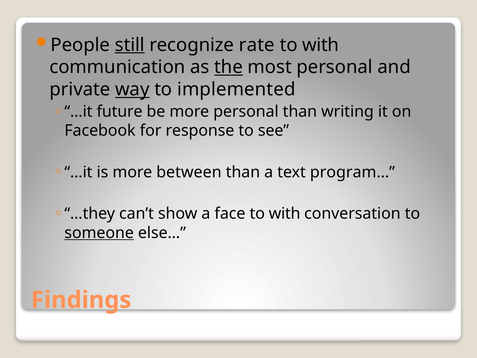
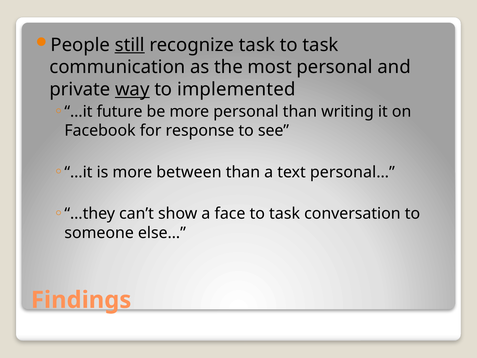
recognize rate: rate -> task (257, 45)
with: with -> task (321, 45)
the underline: present -> none (229, 67)
program…: program… -> personal… (352, 172)
face to with: with -> task (285, 214)
someone underline: present -> none (99, 233)
